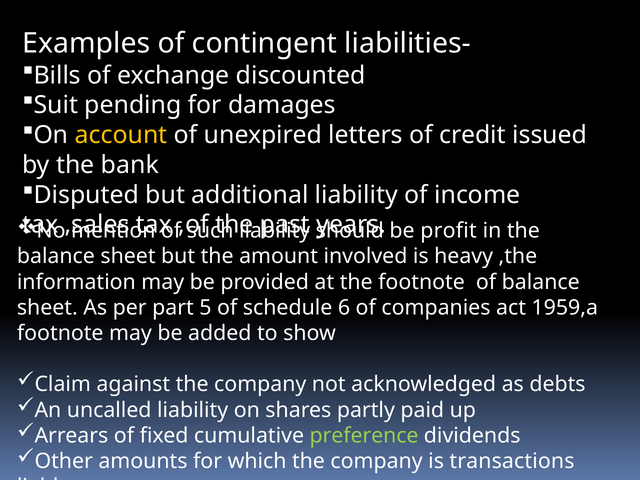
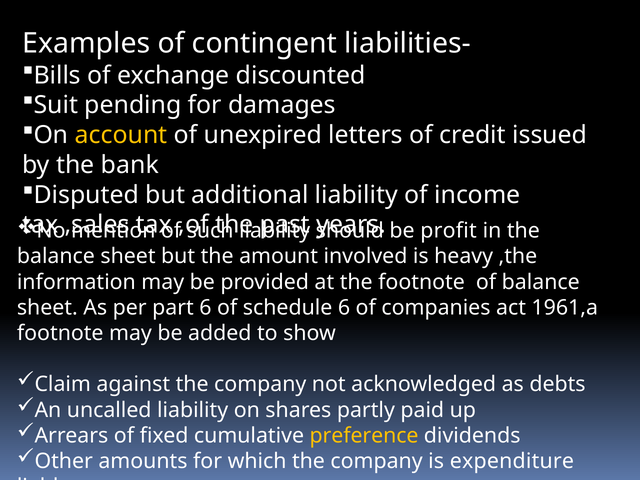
part 5: 5 -> 6 (205, 308)
1959,a: 1959,a -> 1961,a (565, 308)
preference colour: light green -> yellow (364, 436)
transactions: transactions -> expenditure (512, 461)
